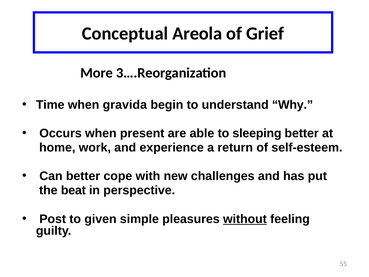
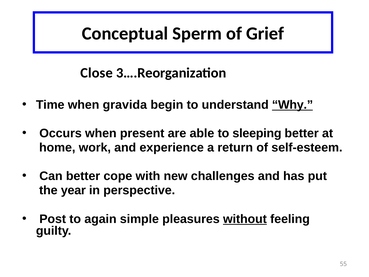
Areola: Areola -> Sperm (197, 34)
More: More -> Close (97, 73)
Why underline: none -> present (293, 105)
beat: beat -> year (73, 190)
given: given -> again (100, 219)
